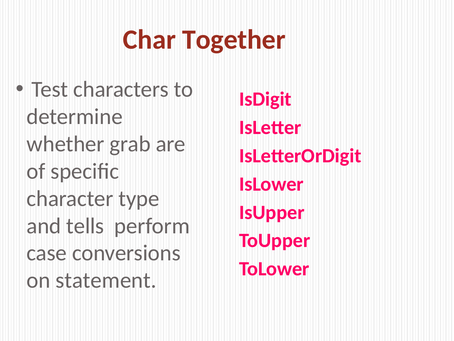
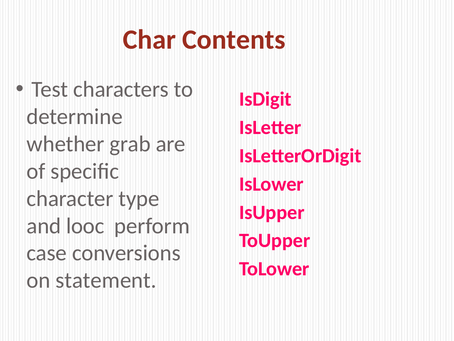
Together: Together -> Contents (234, 40)
tells: tells -> looc (85, 226)
